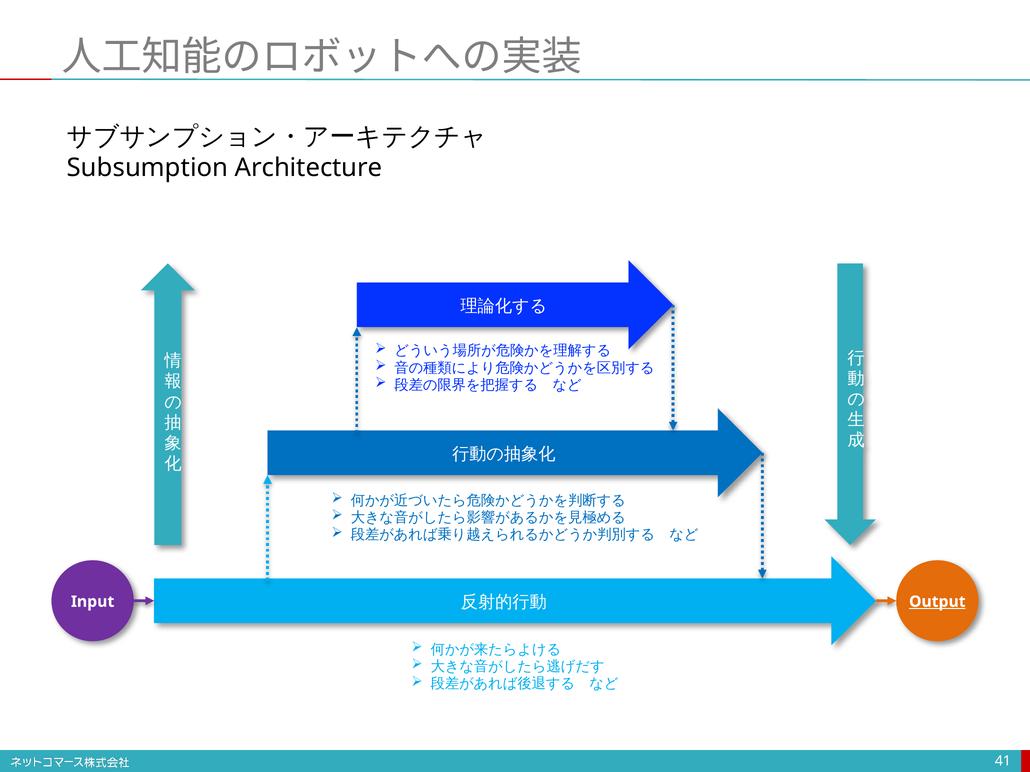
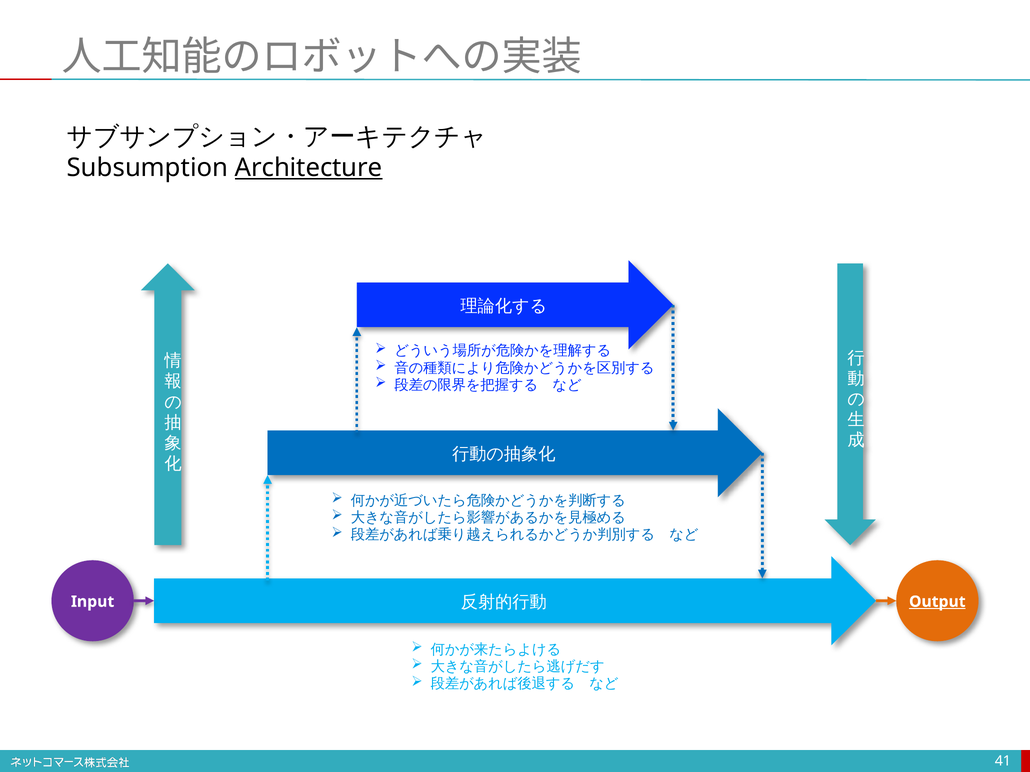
Architecture underline: none -> present (309, 168)
